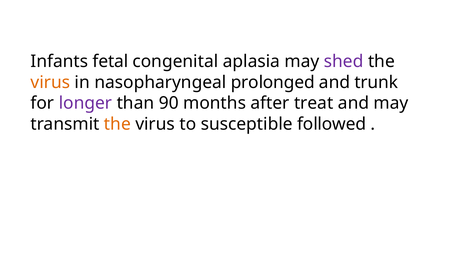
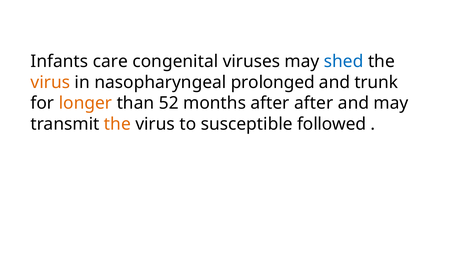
fetal: fetal -> care (110, 61)
aplasia: aplasia -> viruses (251, 61)
shed colour: purple -> blue (344, 61)
longer colour: purple -> orange (85, 103)
90: 90 -> 52 (169, 103)
after treat: treat -> after (314, 103)
